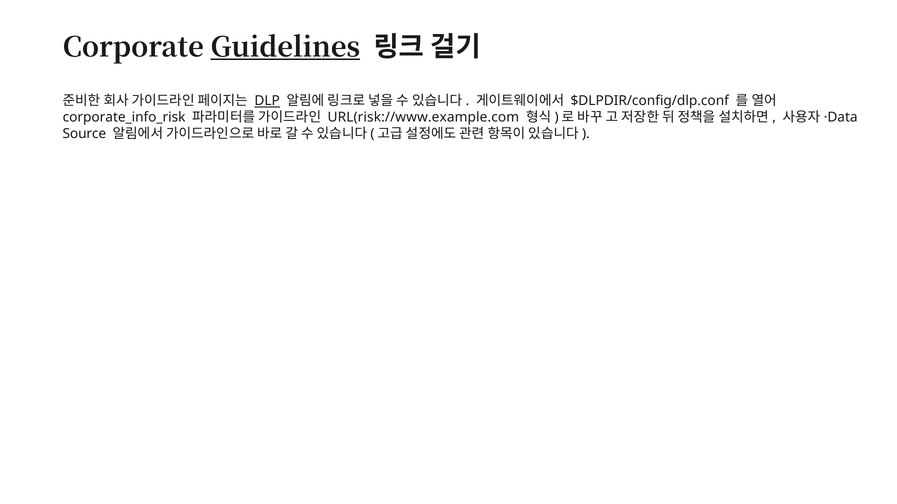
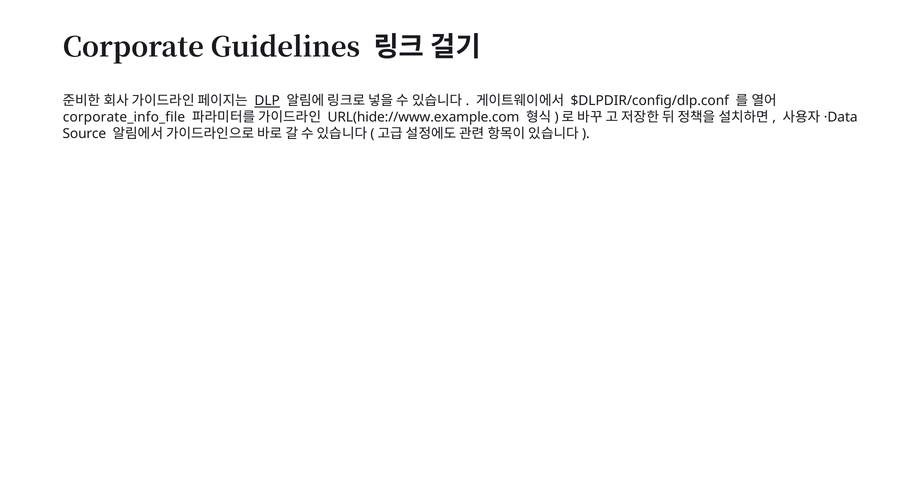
Guidelines underline: present -> none (285, 47)
corporate_info_risk: corporate_info_risk -> corporate_info_file (124, 118)
URL(risk://www.example.com: URL(risk://www.example.com -> URL(hide://www.example.com (423, 118)
